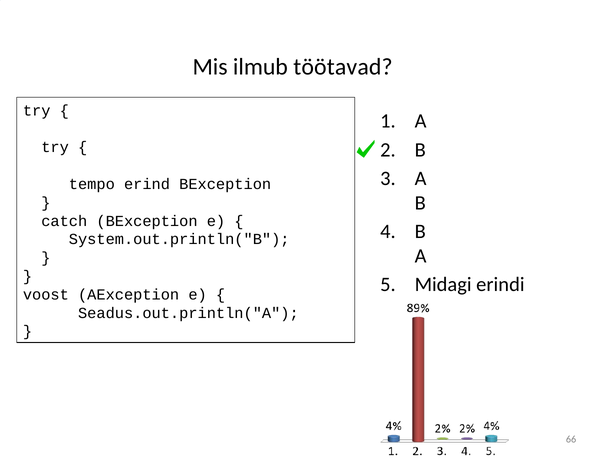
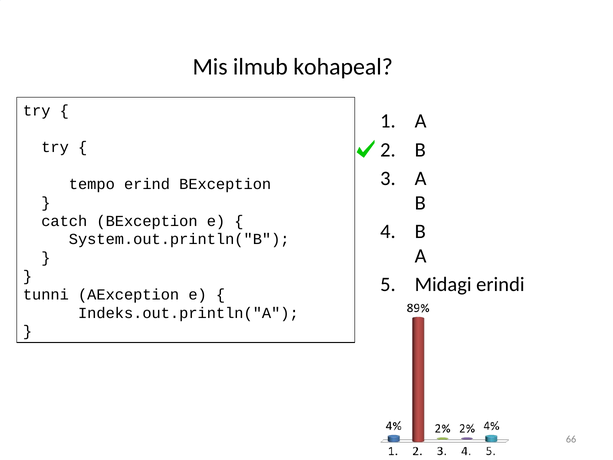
töötavad: töötavad -> kohapeal (343, 67)
voost: voost -> tunni (46, 294)
Seadus.out.println("A: Seadus.out.println("A -> Indeks.out.println("A (188, 313)
